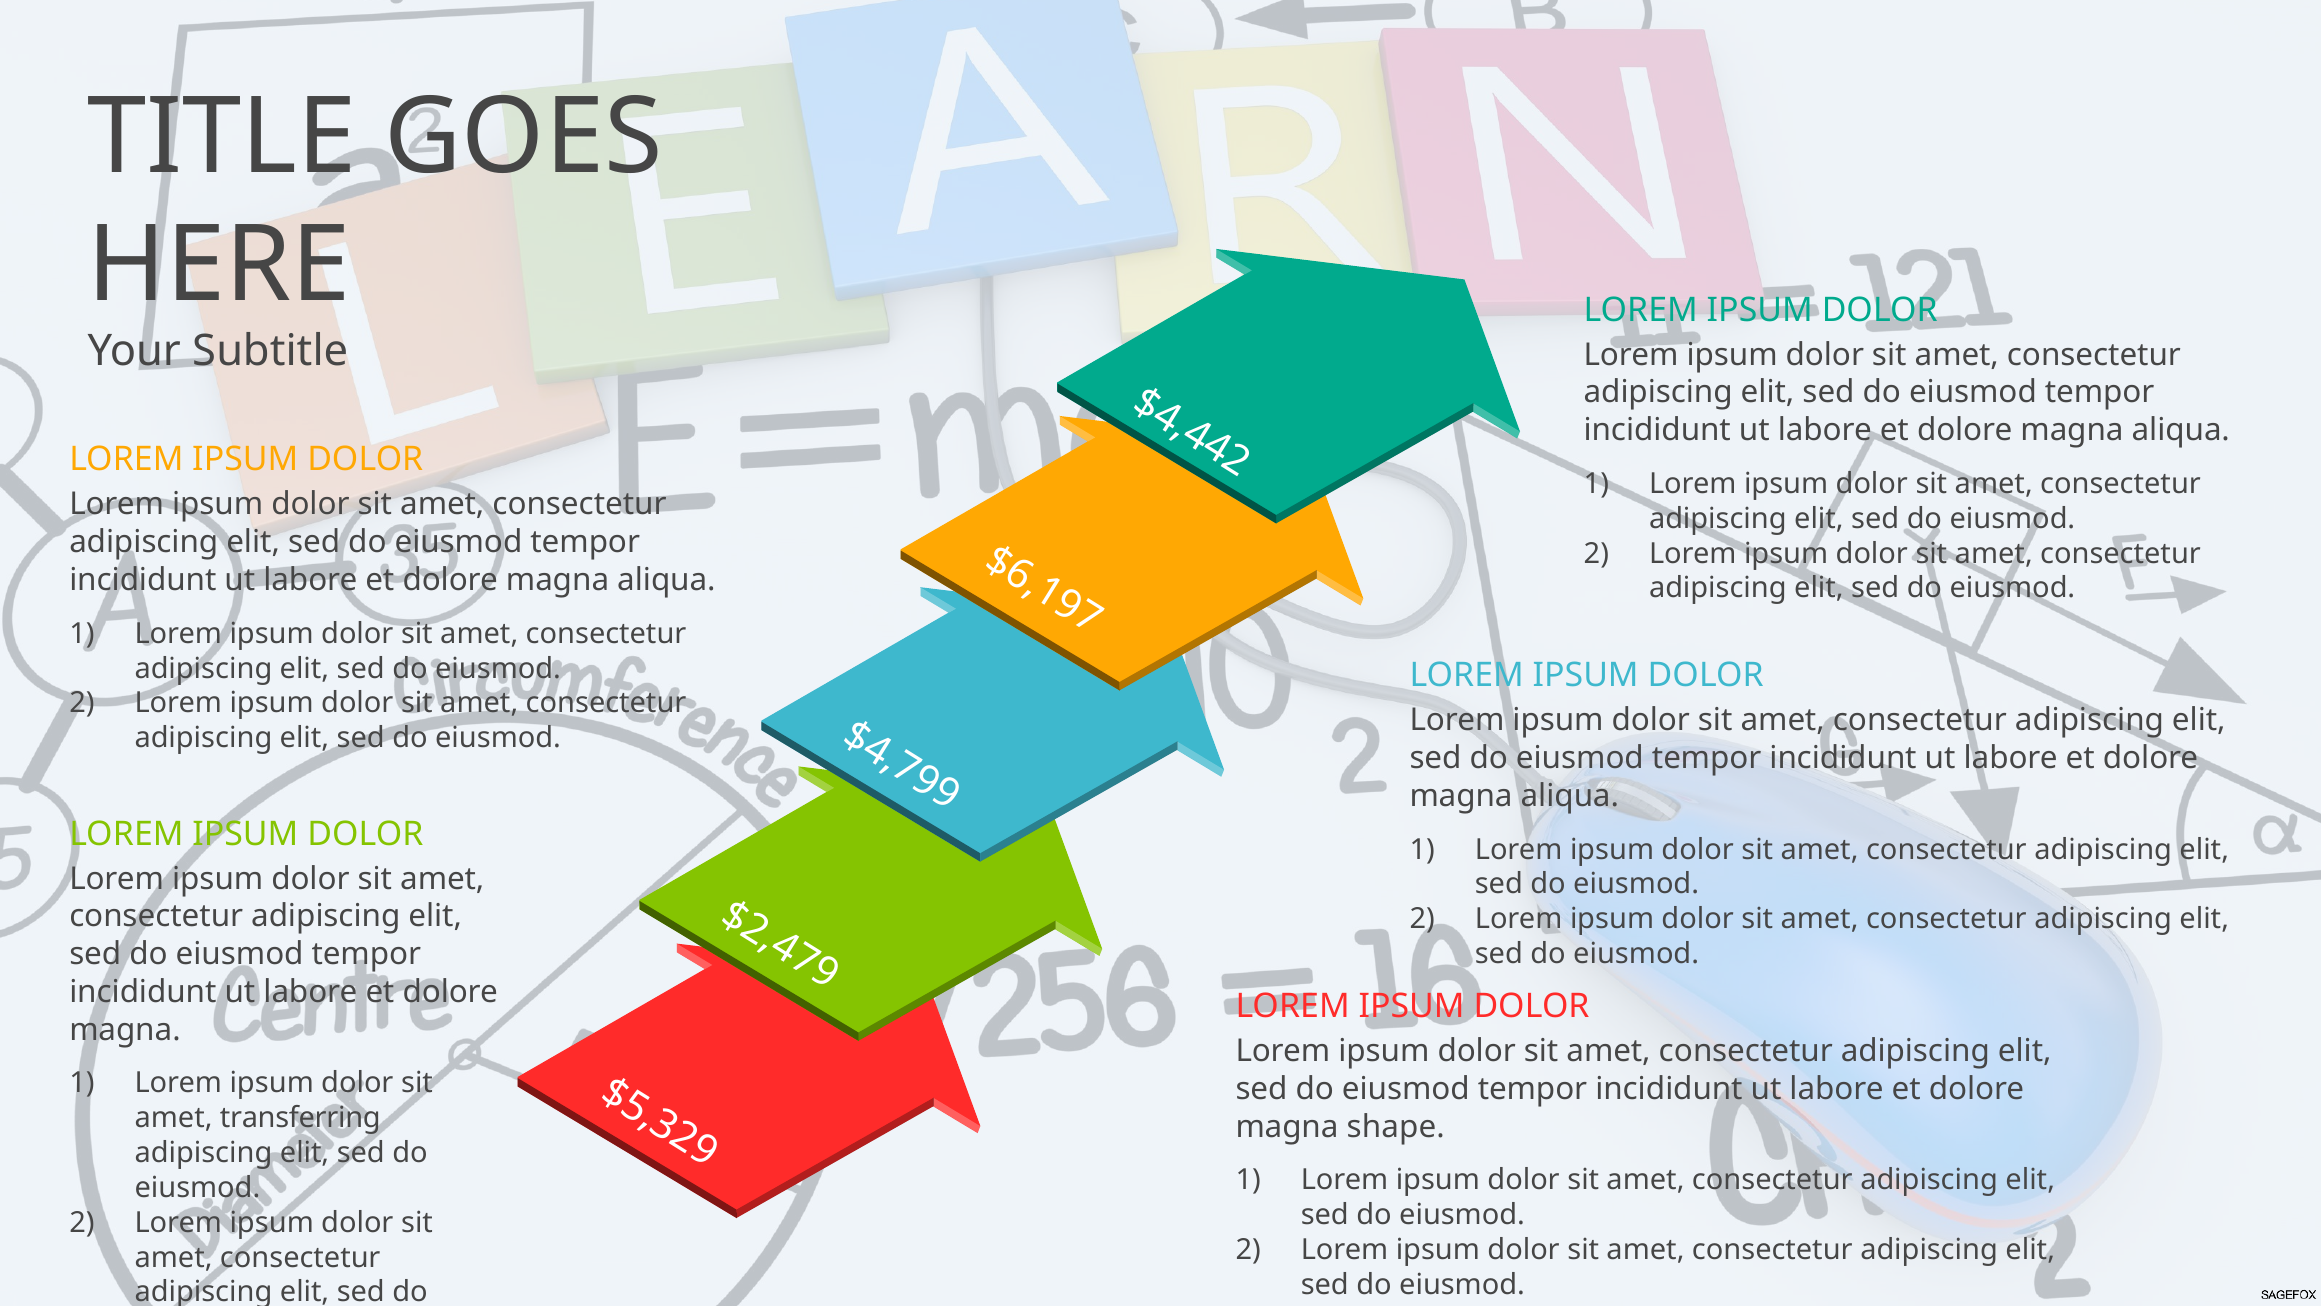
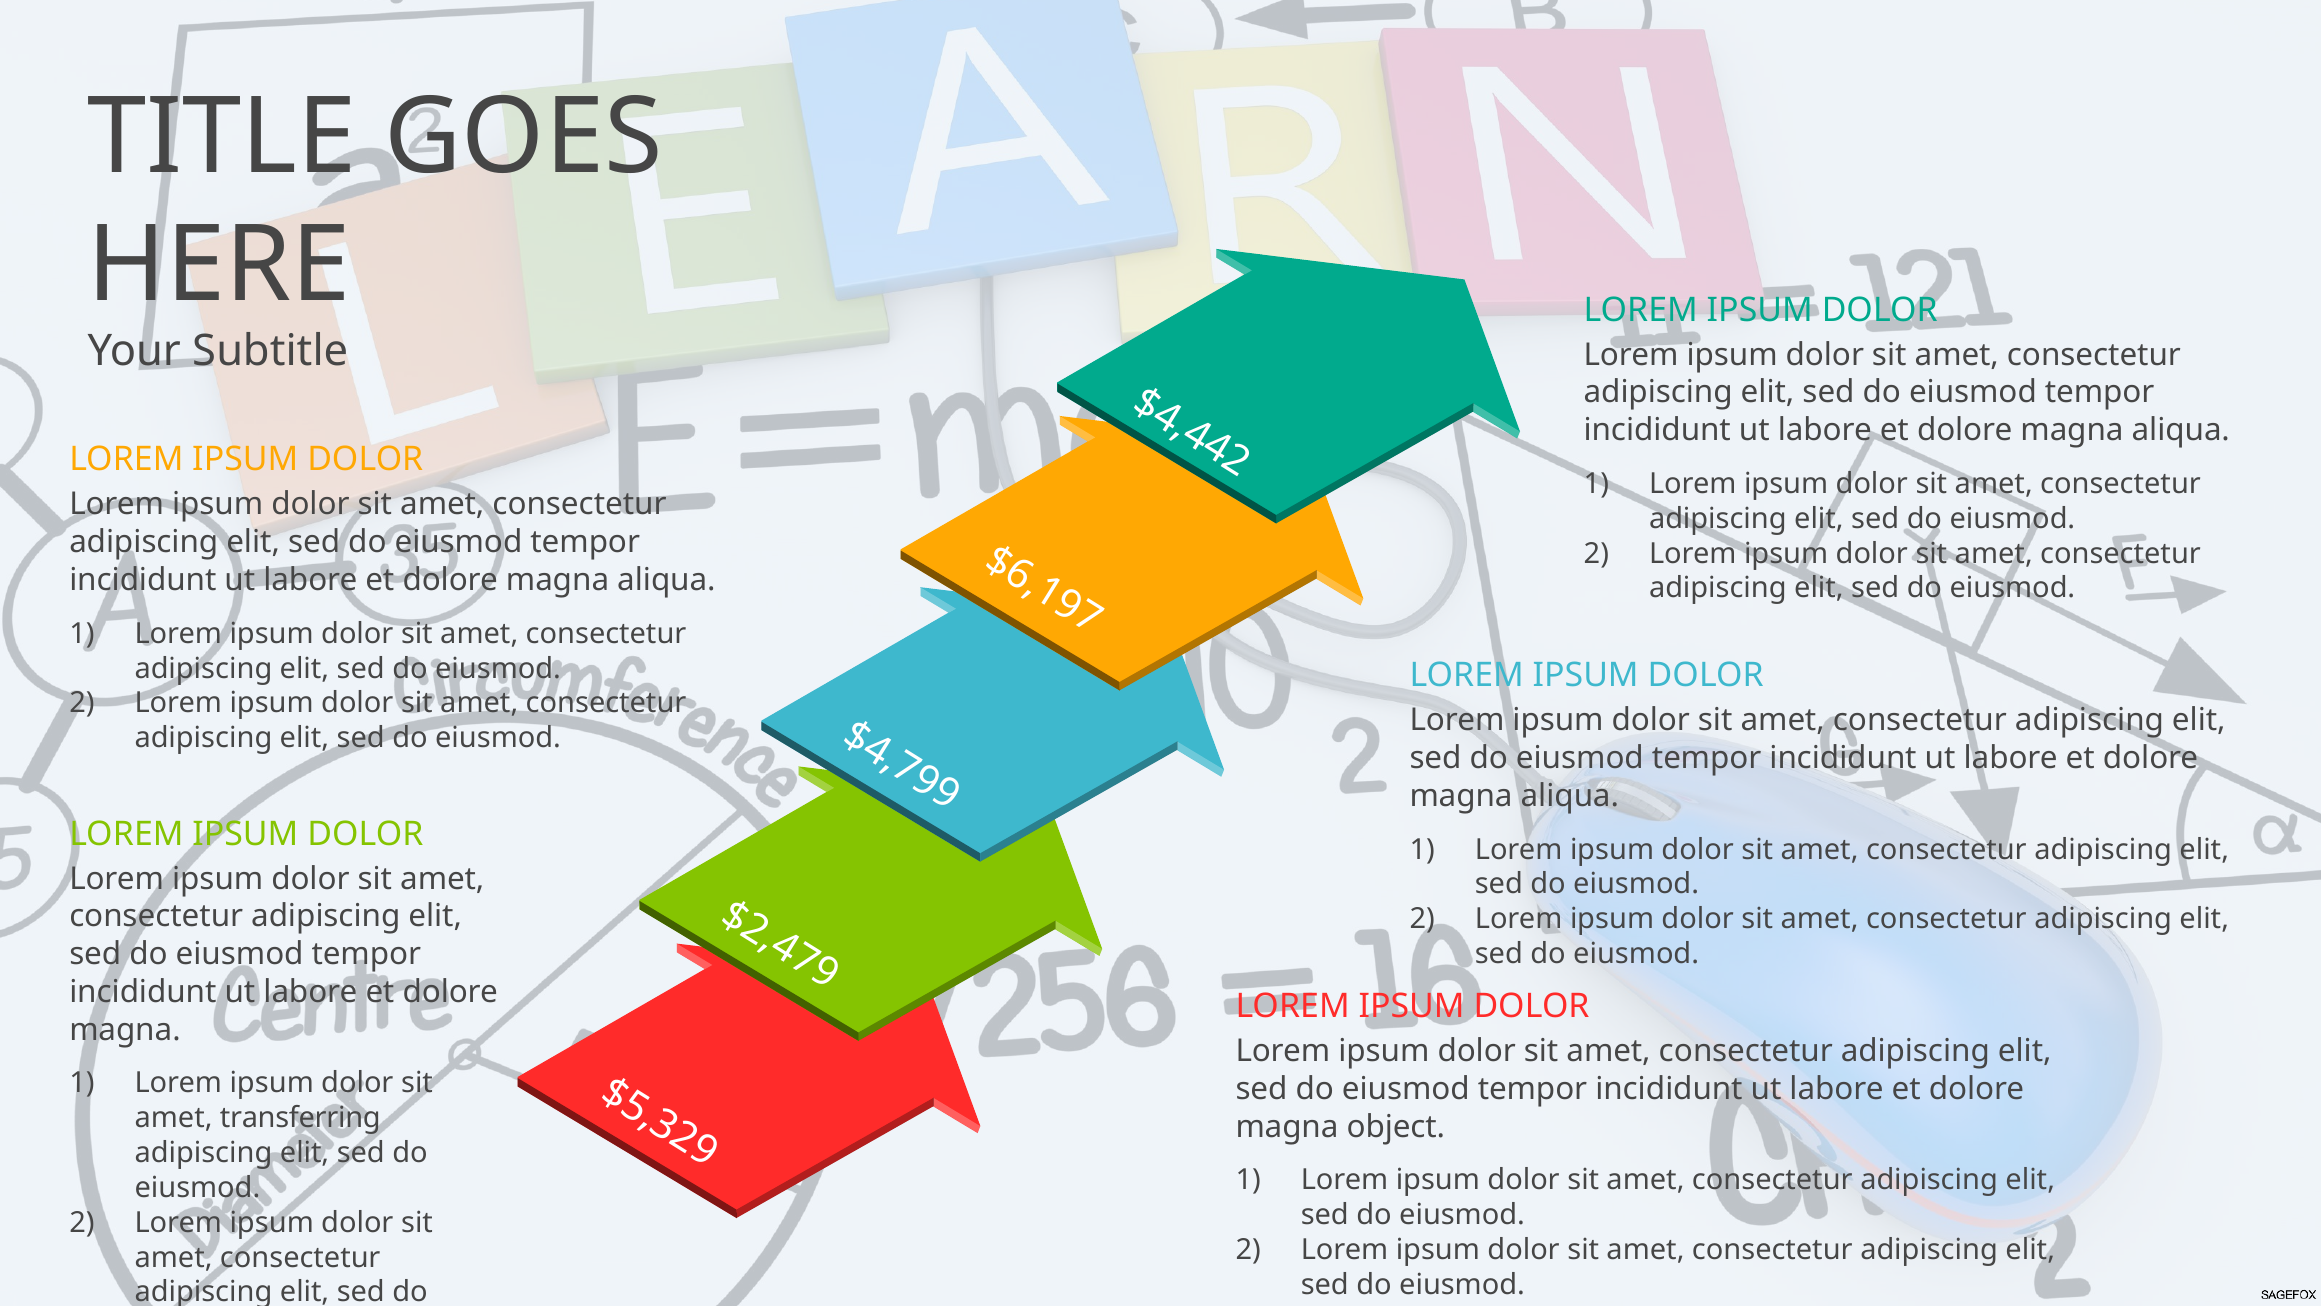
shape: shape -> object (1396, 1126)
